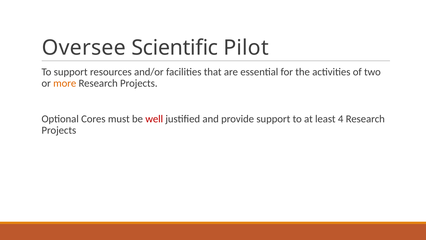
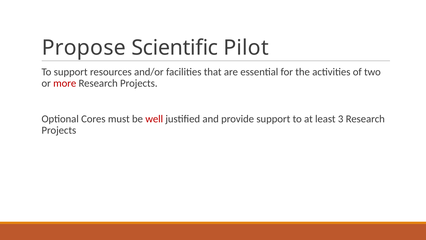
Oversee: Oversee -> Propose (84, 48)
more colour: orange -> red (65, 83)
4: 4 -> 3 (341, 119)
